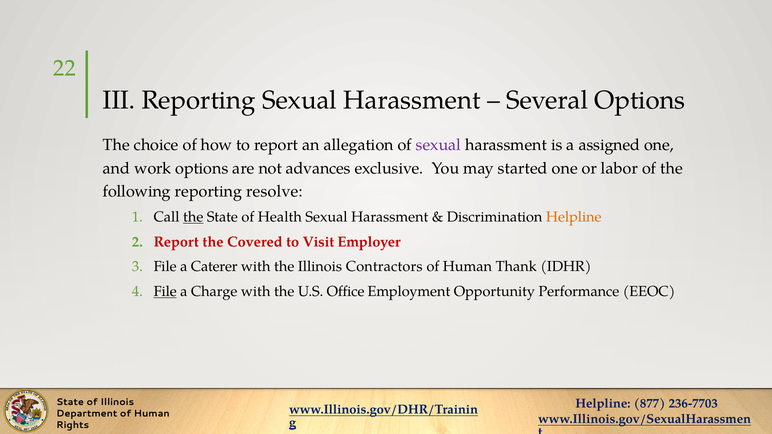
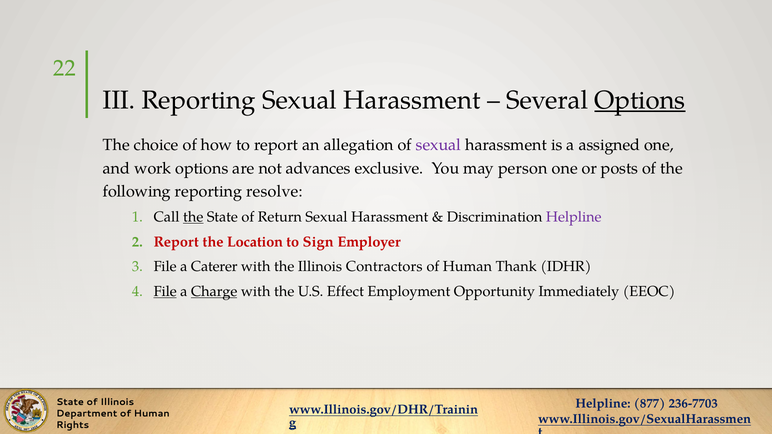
Options underline: none -> present (640, 100)
started: started -> person (523, 168)
labor: labor -> posts (620, 168)
Health: Health -> Return (280, 217)
Helpline colour: orange -> purple (574, 217)
Covered: Covered -> Location (255, 242)
Visit: Visit -> Sign (318, 242)
Charge underline: none -> present (214, 292)
Office: Office -> Effect (345, 292)
Performance: Performance -> Immediately (579, 292)
